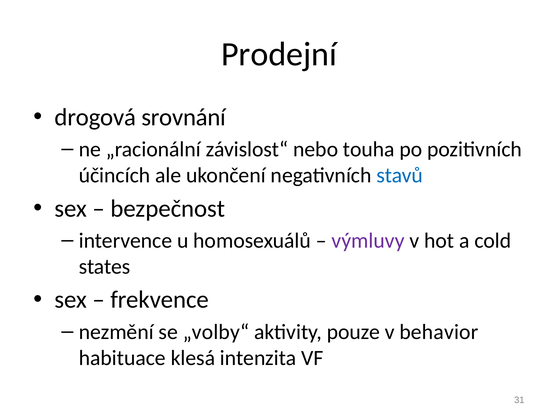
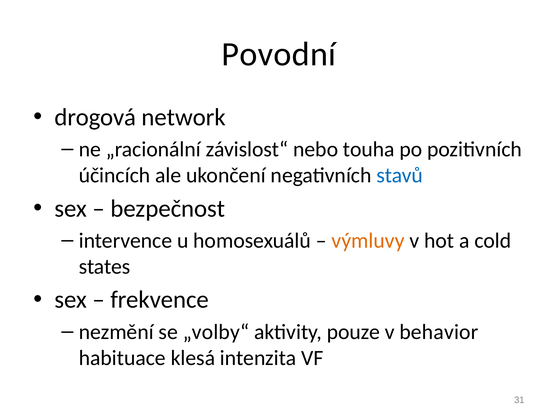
Prodejní: Prodejní -> Povodní (279, 54)
srovnání: srovnání -> network (184, 117)
výmluvy colour: purple -> orange (368, 240)
